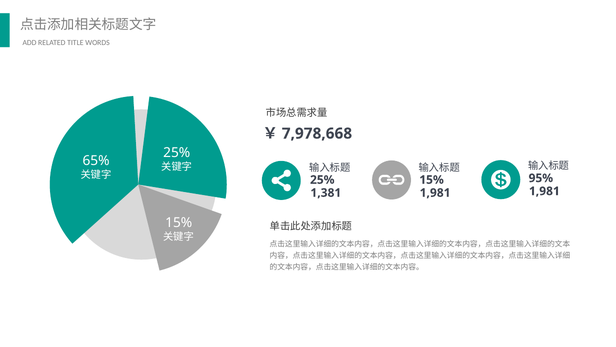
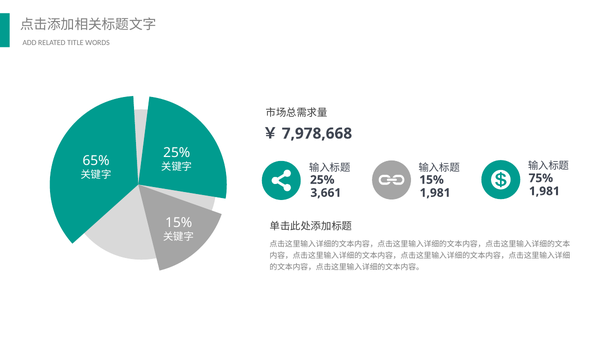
95%: 95% -> 75% (541, 178)
1,381: 1,381 -> 3,661 (326, 193)
